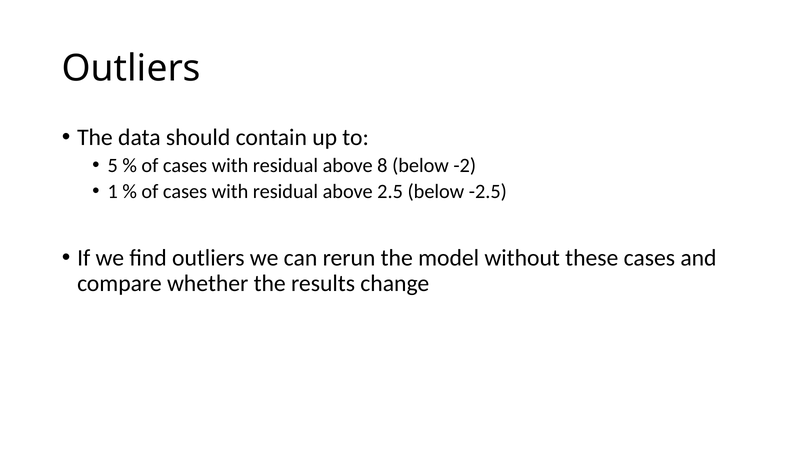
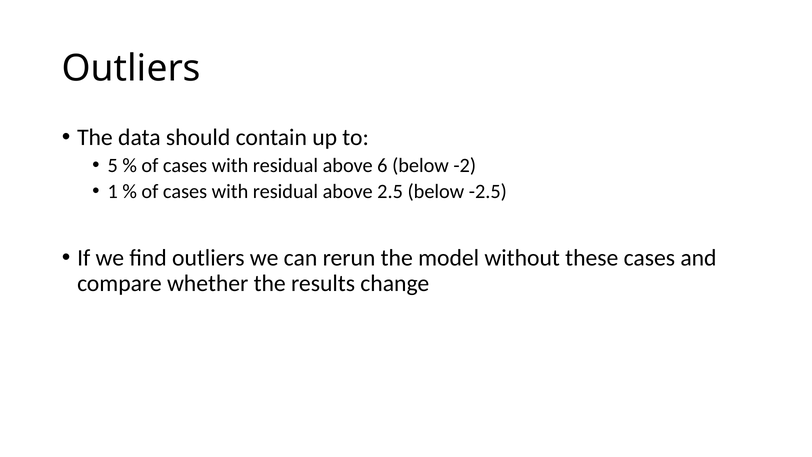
8: 8 -> 6 (382, 165)
